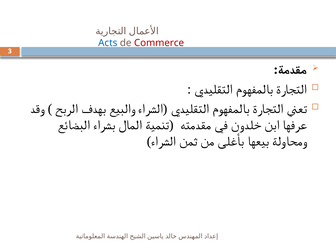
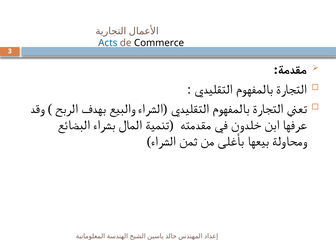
Commerce colour: red -> black (159, 43)
